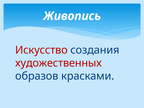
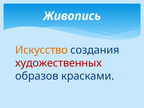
Искусство colour: red -> orange (41, 50)
